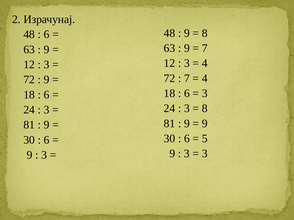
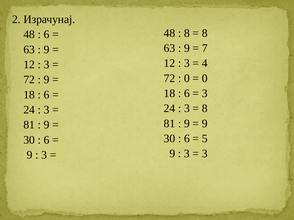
9: 9 -> 8 (187, 33)
7: 7 -> 0 (187, 78)
4: 4 -> 0 (205, 78)
